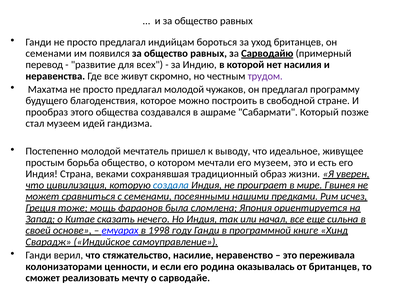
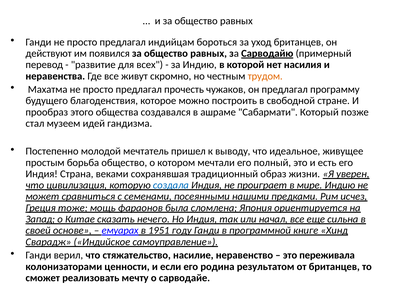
семенами: семенами -> действуют (49, 54)
трудом colour: purple -> orange (265, 76)
предлагал молодой: молодой -> прочесть (184, 90)
его музеем: музеем -> полный (272, 163)
мире Гвинея: Гвинея -> Индию (340, 186)
1998: 1998 -> 1951 (159, 231)
оказывалась: оказывалась -> результатом (266, 267)
